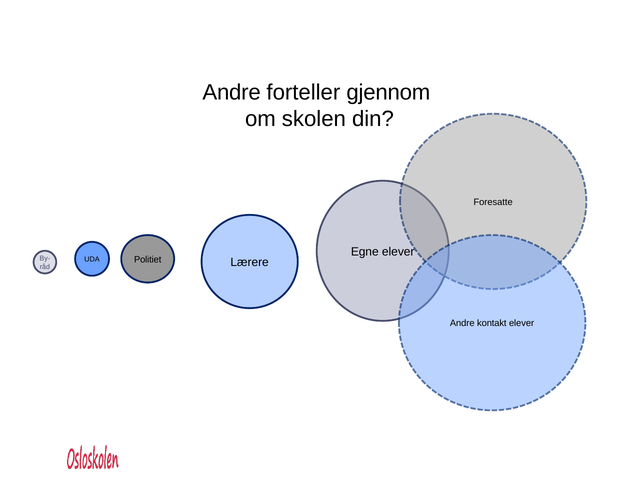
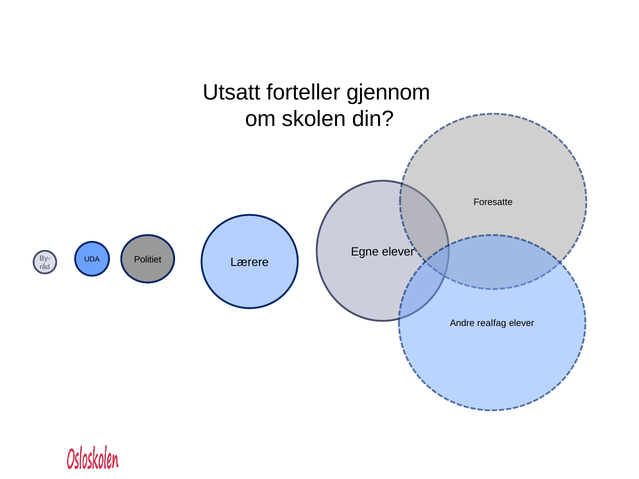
Andre: Andre -> Utsatt (231, 92)
kontakt: kontakt -> realfag (492, 323)
